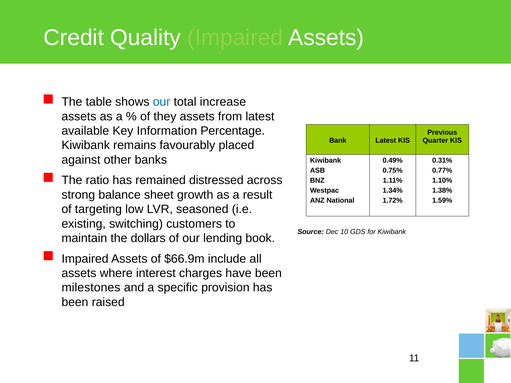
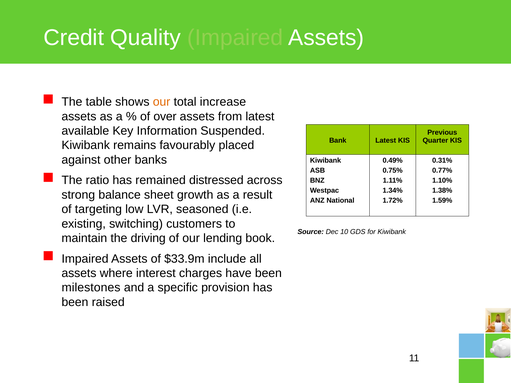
our colour: blue -> orange (162, 102)
they: they -> over (165, 116)
Percentage: Percentage -> Suspended (233, 131)
dollars: dollars -> driving (148, 238)
$66.9m: $66.9m -> $33.9m (184, 259)
